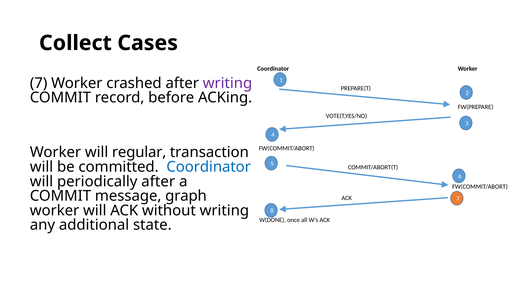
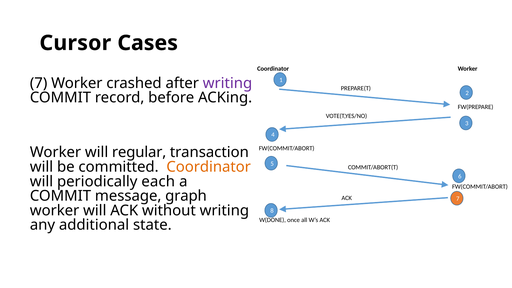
Collect: Collect -> Cursor (75, 43)
Coordinator colour: blue -> orange (209, 167)
periodically after: after -> each (158, 181)
